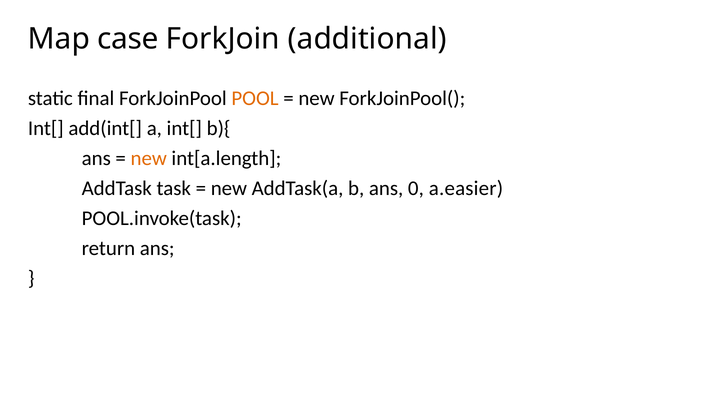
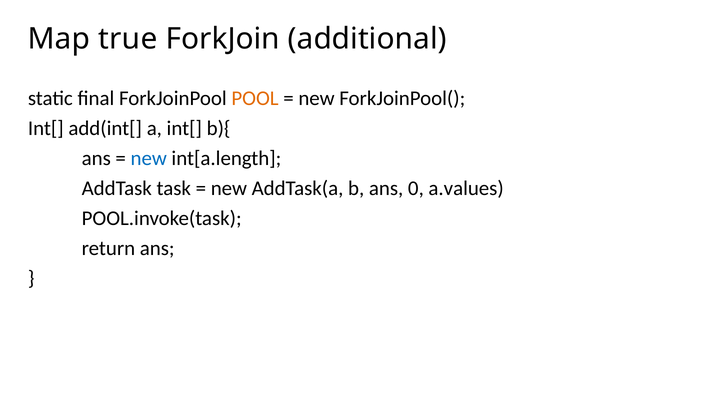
case: case -> true (128, 39)
new colour: orange -> blue (149, 159)
a.easier: a.easier -> a.values (466, 189)
